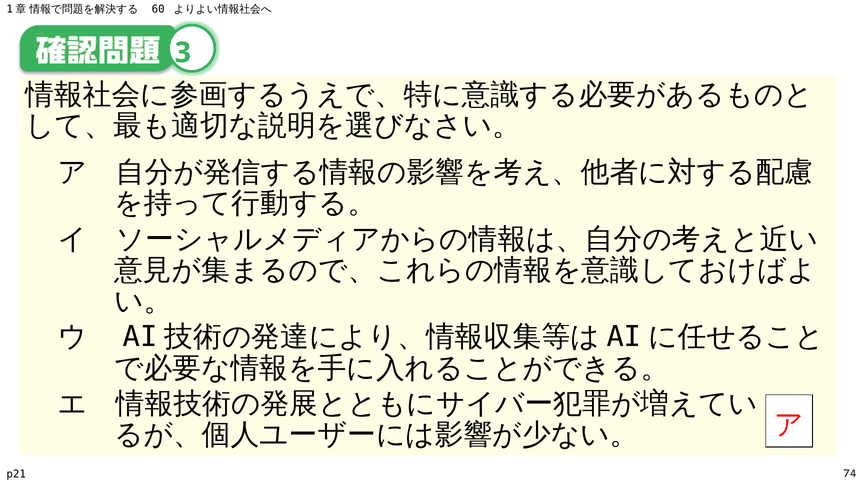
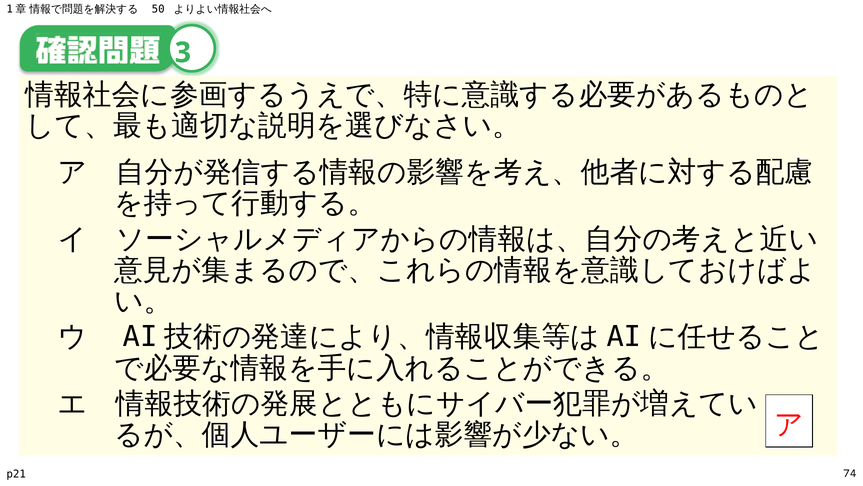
60: 60 -> 50 (158, 9)
